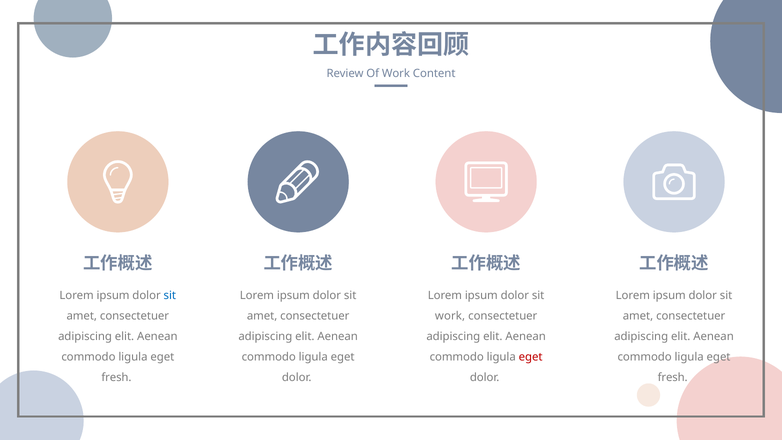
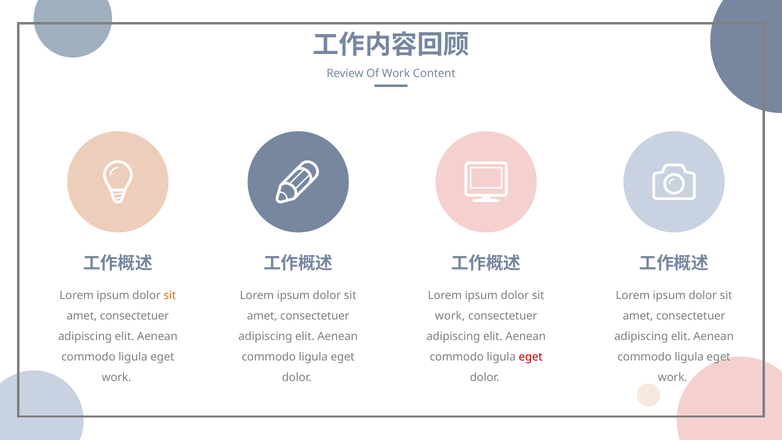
sit colour: blue -> orange (170, 295)
fresh: fresh -> work (116, 377)
fresh: fresh -> work (673, 377)
